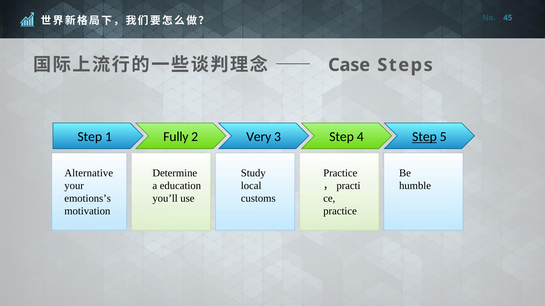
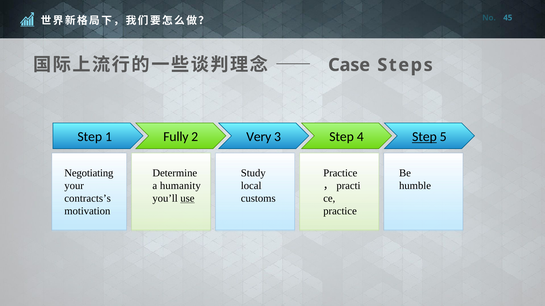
Alternative: Alternative -> Negotiating (89, 173)
education: education -> humanity (180, 186)
emotions’s: emotions’s -> contracts’s (88, 199)
use underline: none -> present (187, 199)
